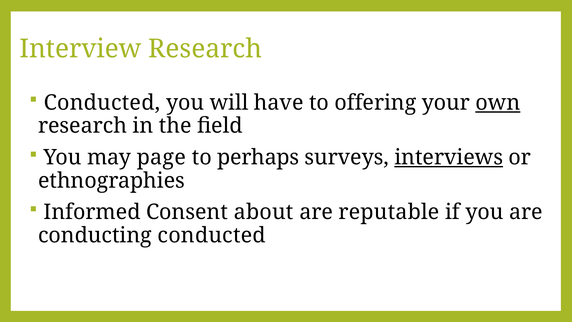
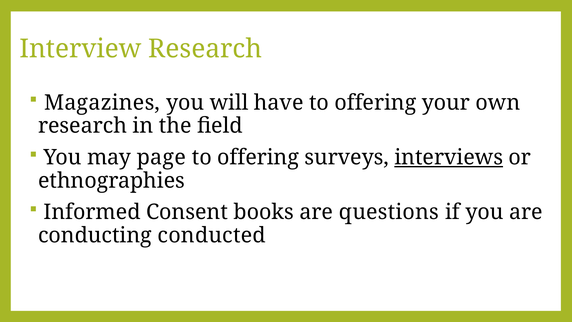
Conducted: Conducted -> Magazines (102, 103)
own underline: present -> none (498, 103)
perhaps: perhaps -> offering (258, 157)
about: about -> books (264, 212)
reputable: reputable -> questions (389, 212)
